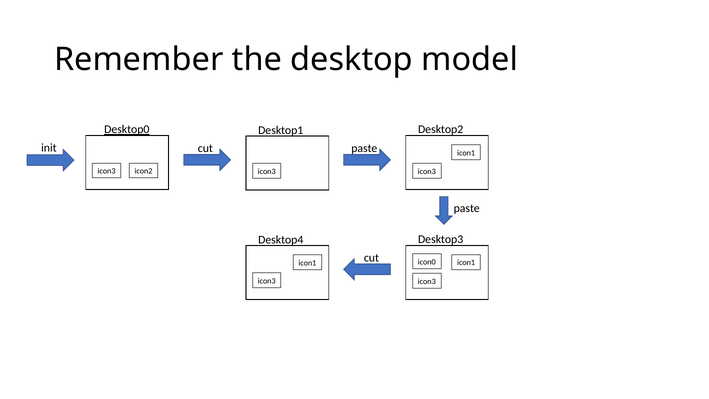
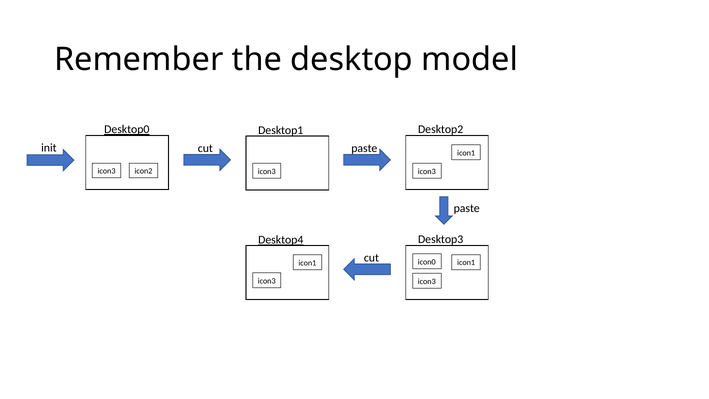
Desktop4 underline: none -> present (281, 240)
